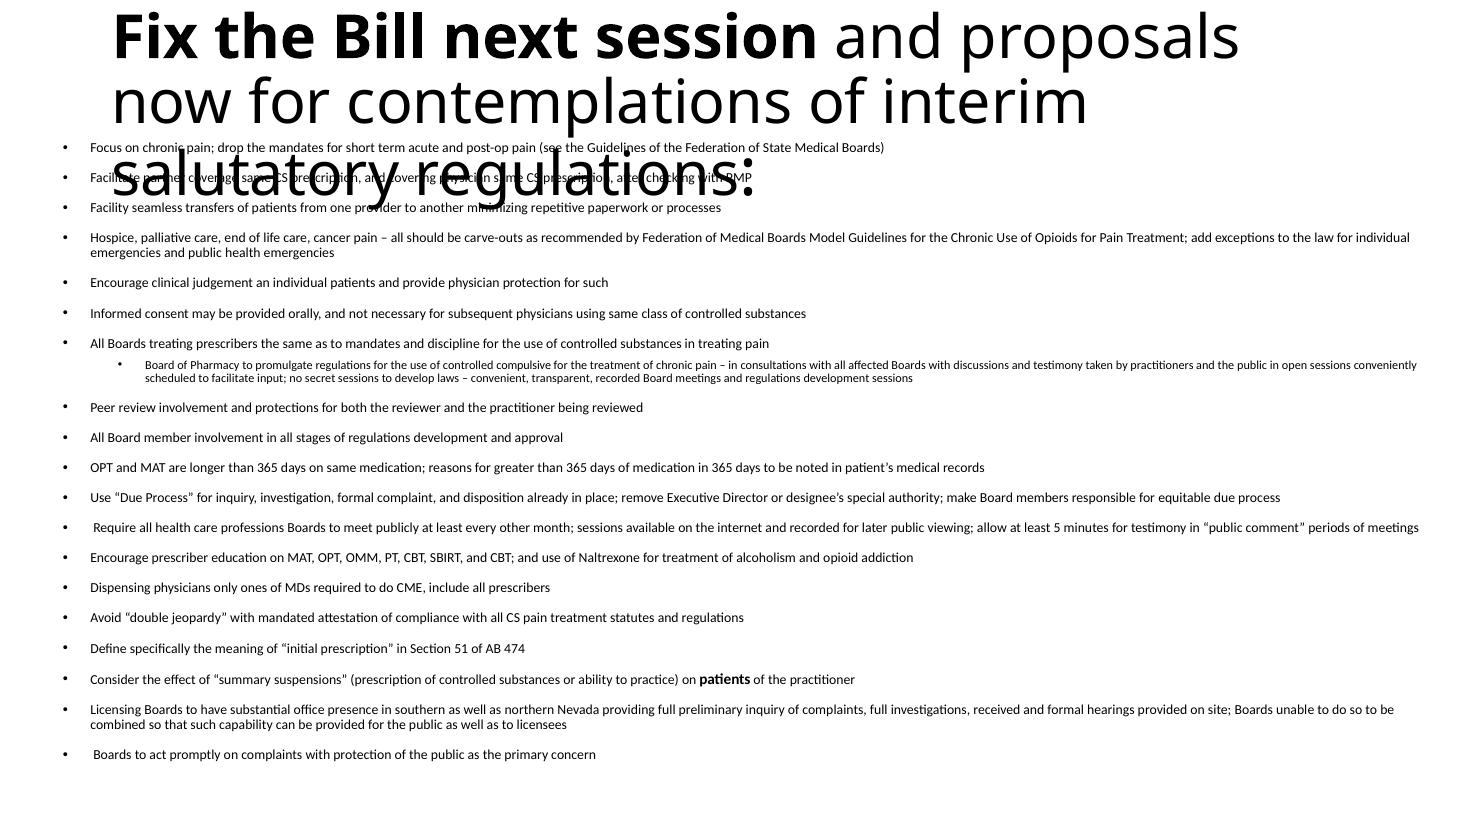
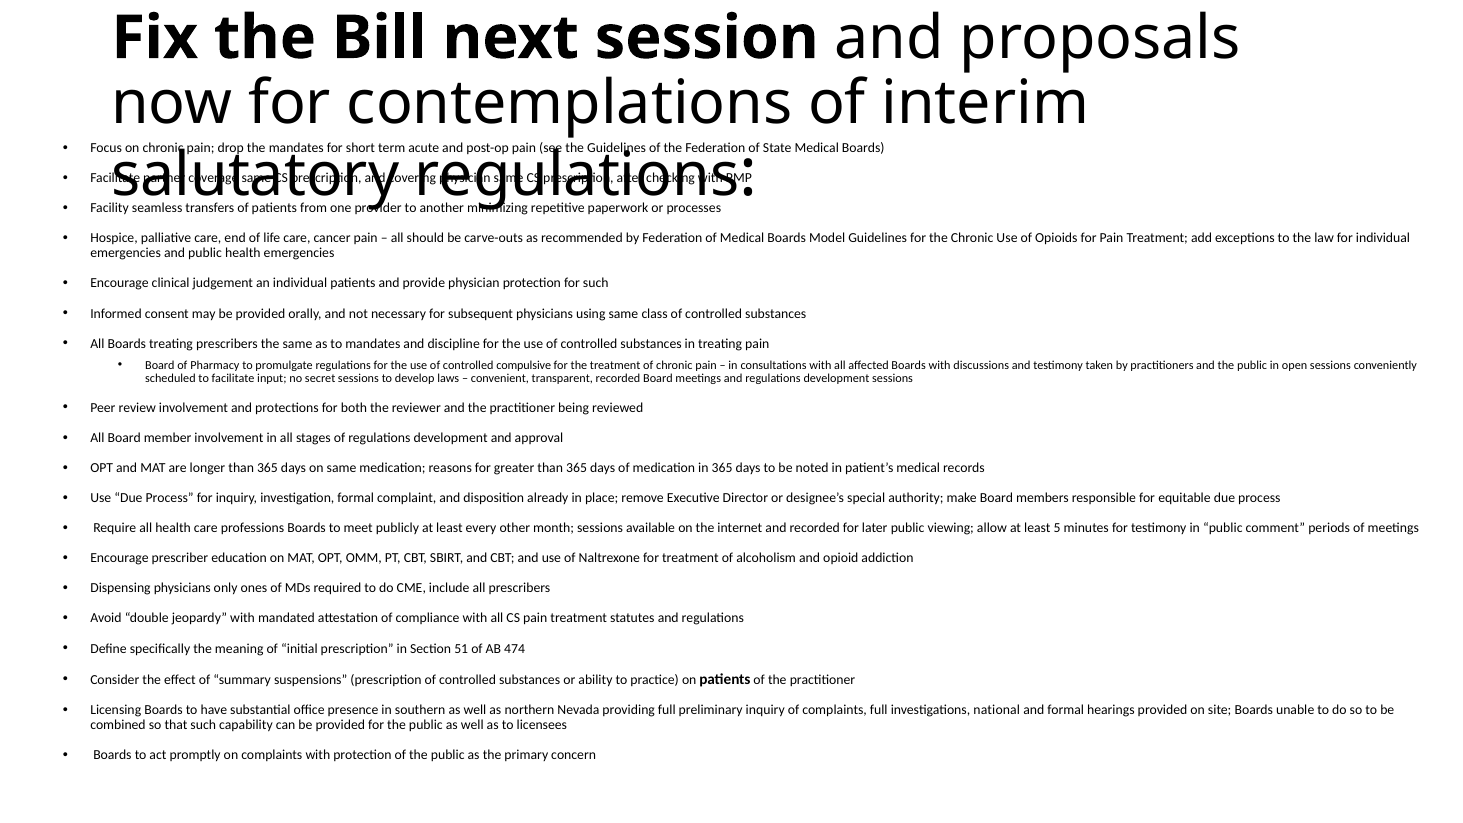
received: received -> national (997, 710)
